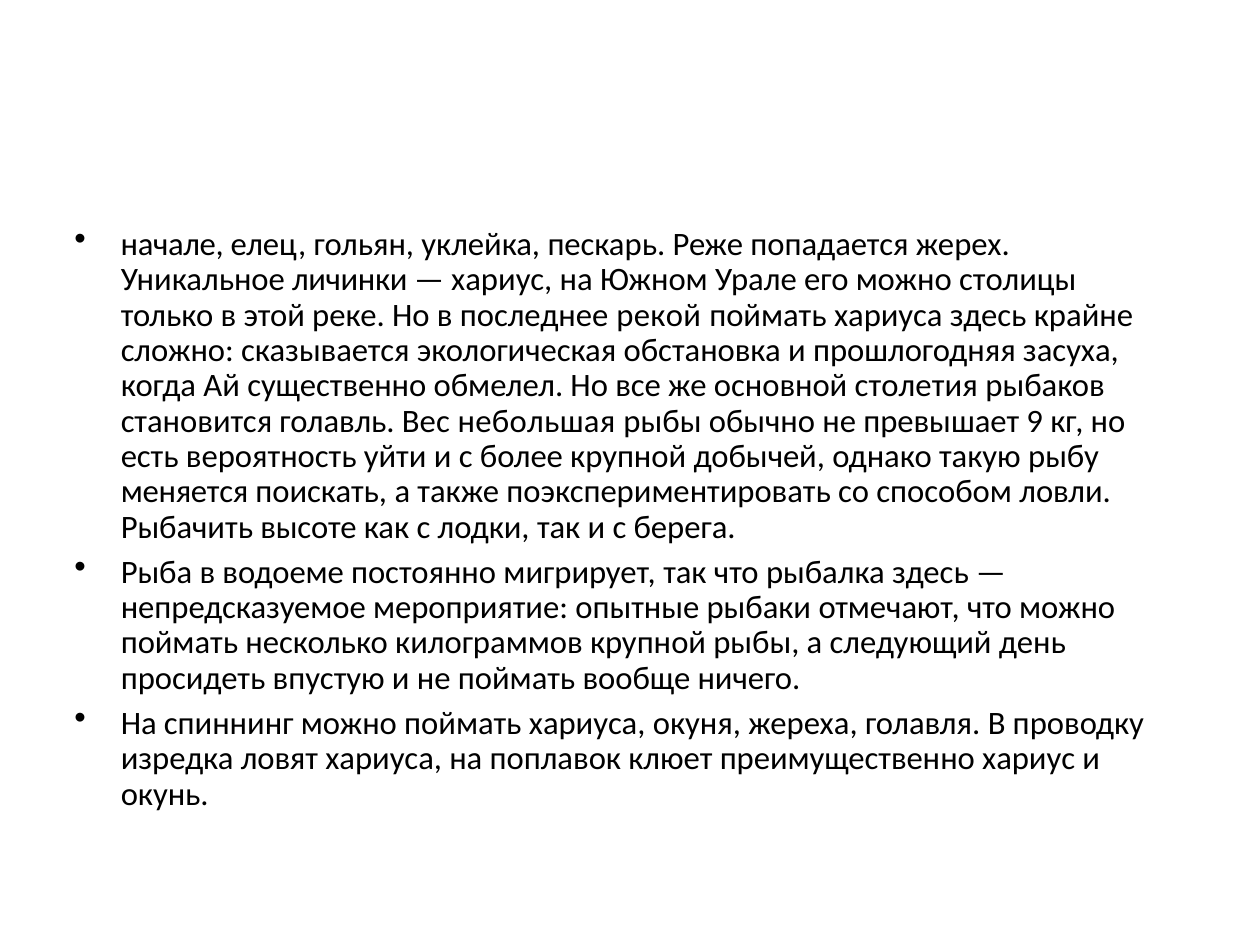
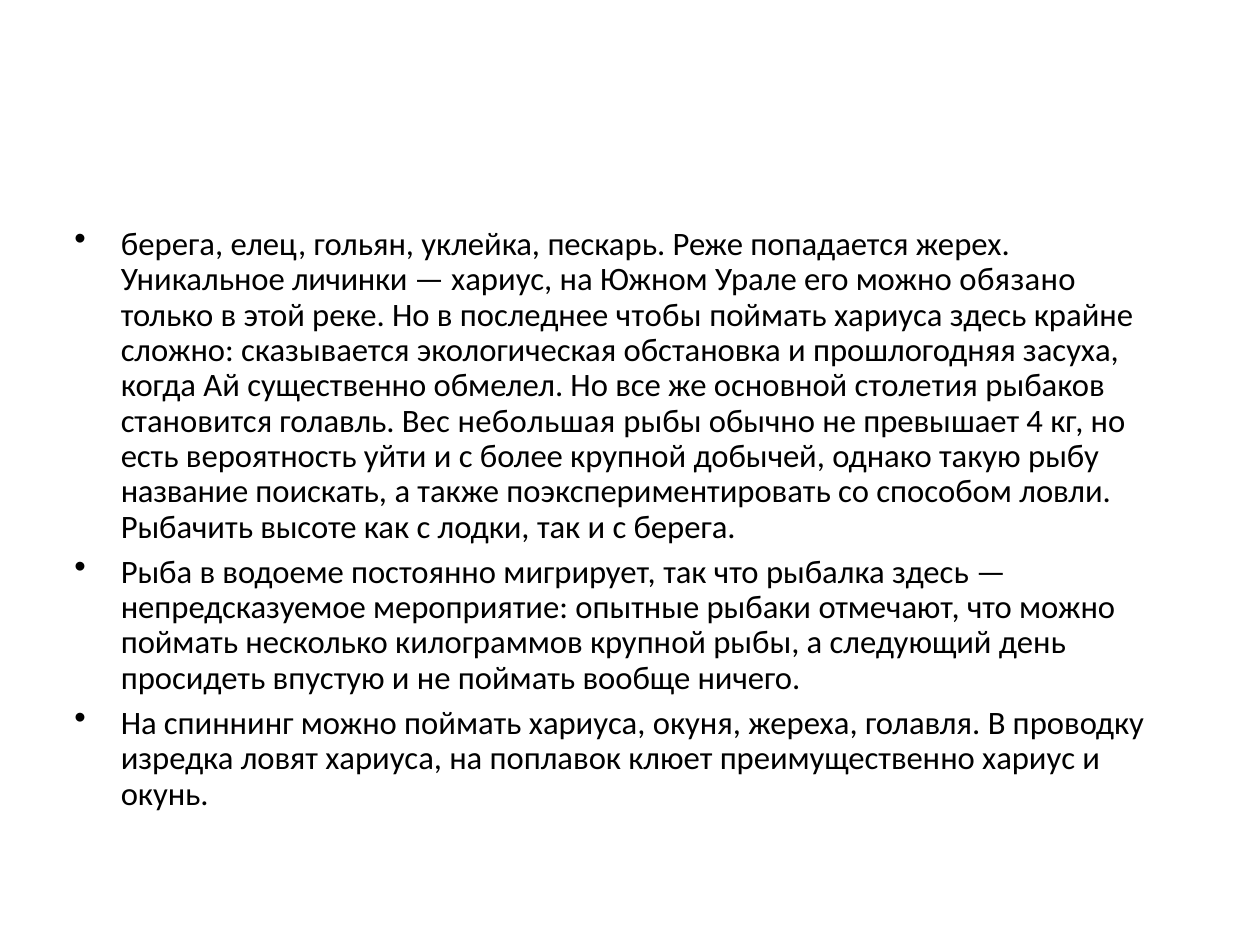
начале: начале -> берега (172, 245)
столицы: столицы -> обязано (1018, 280)
рекой: рекой -> чтобы (659, 316)
9: 9 -> 4 (1035, 421)
меняется: меняется -> название (185, 492)
